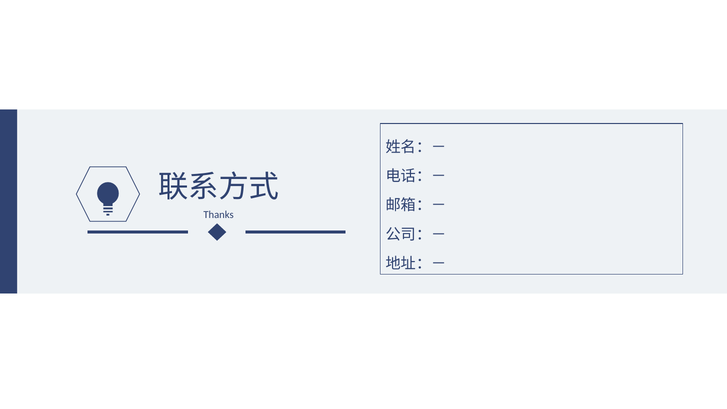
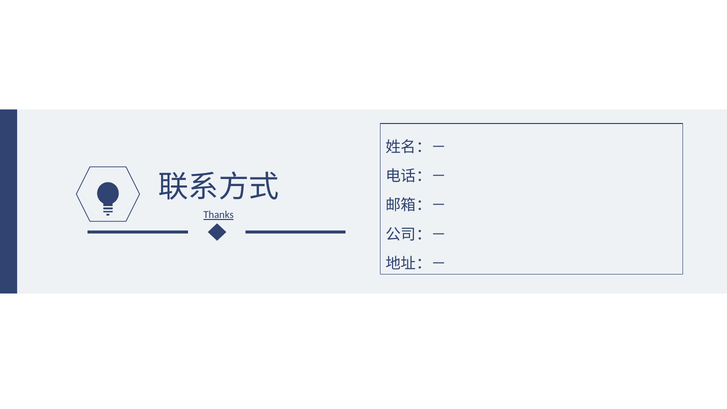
Thanks underline: none -> present (219, 215)
